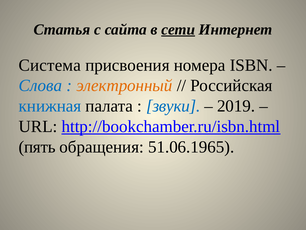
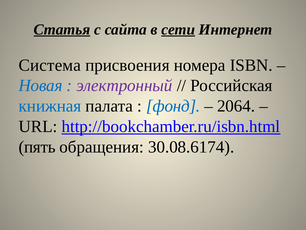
Статья underline: none -> present (62, 29)
Слова: Слова -> Новая (41, 85)
электронный colour: orange -> purple (124, 85)
звуки: звуки -> фонд (173, 106)
2019: 2019 -> 2064 (236, 106)
51.06.1965: 51.06.1965 -> 30.08.6174 (191, 147)
